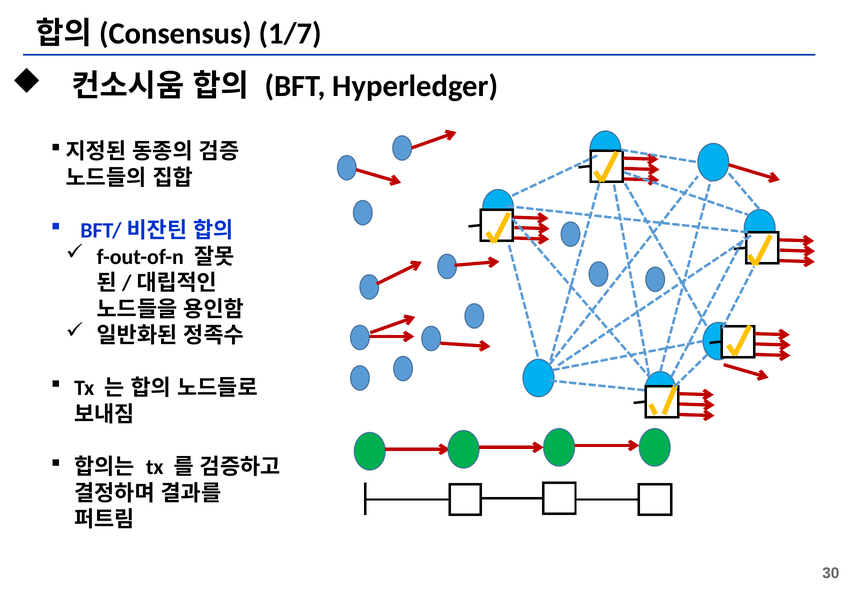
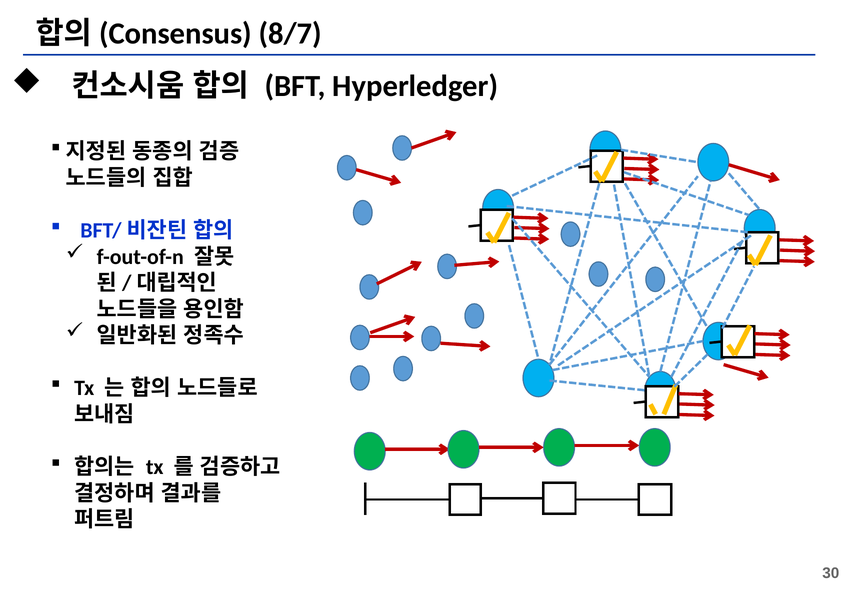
1/7: 1/7 -> 8/7 (290, 34)
